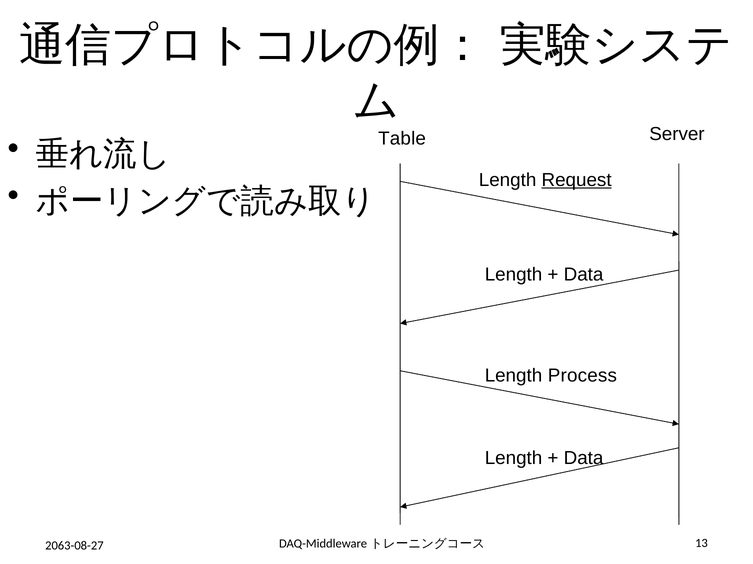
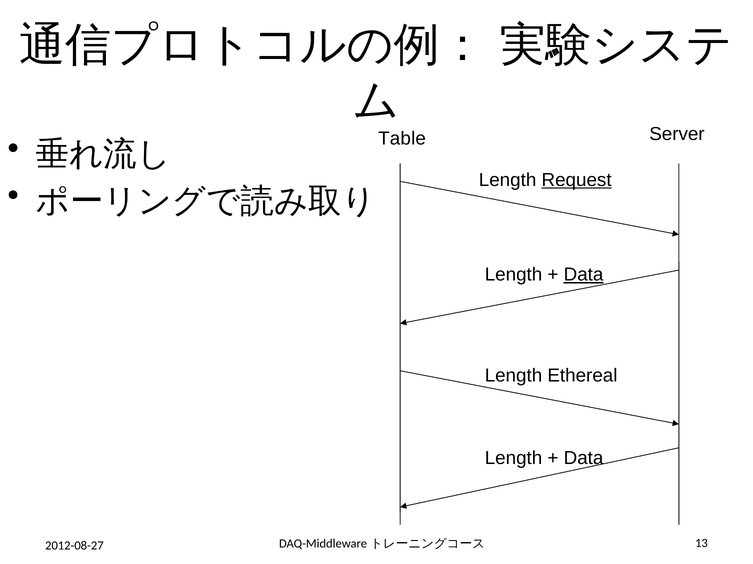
Data underline: none -> present (584, 275)
Process: Process -> Ethereal (582, 376)
2063-08-27: 2063-08-27 -> 2012-08-27 (74, 547)
